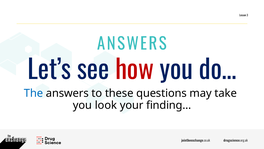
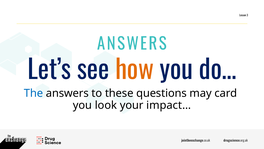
how colour: red -> orange (134, 70)
take: take -> card (226, 93)
finding…: finding… -> impact… (169, 105)
